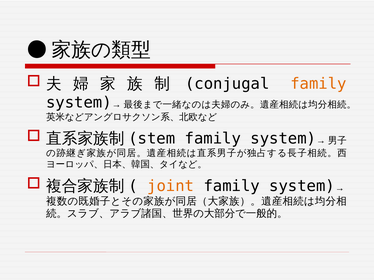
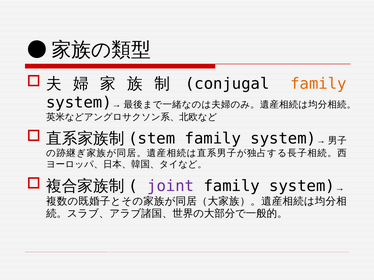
joint colour: orange -> purple (171, 186)
